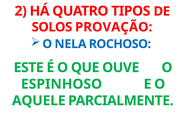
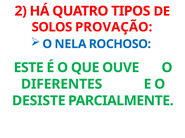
ESPINHOSO: ESPINHOSO -> DIFERENTES (62, 85)
AQUELE: AQUELE -> DESISTE (39, 101)
